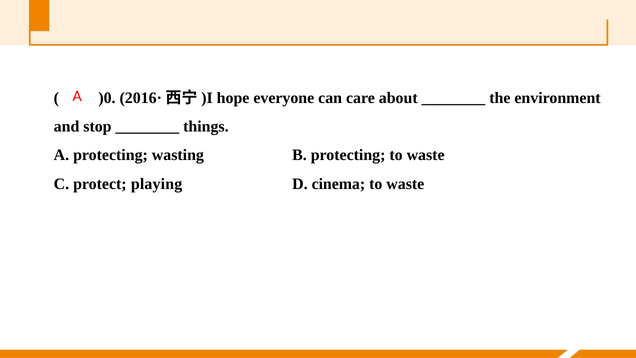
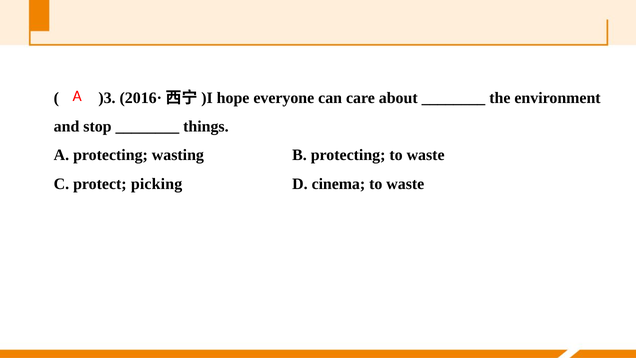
)0: )0 -> )3 (107, 98)
playing: playing -> picking (157, 184)
